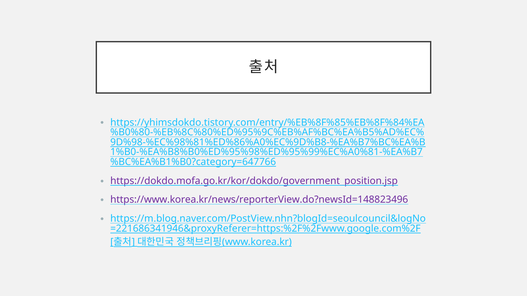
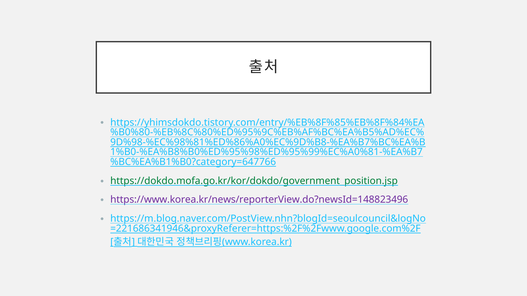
https://dokdo.mofa.go.kr/kor/dokdo/government_position.jsp colour: purple -> green (254, 181)
